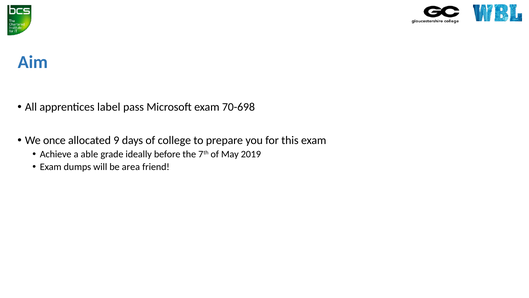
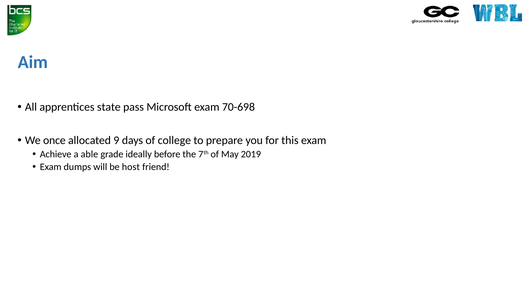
label: label -> state (109, 107)
area: area -> host (131, 167)
